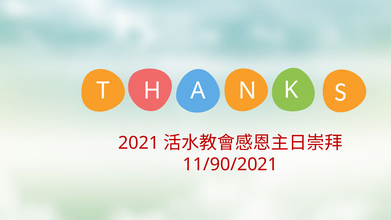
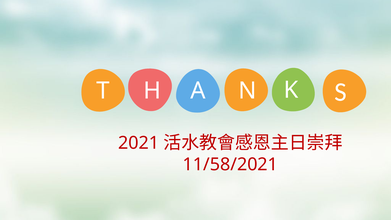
11/90/2021: 11/90/2021 -> 11/58/2021 (230, 165)
